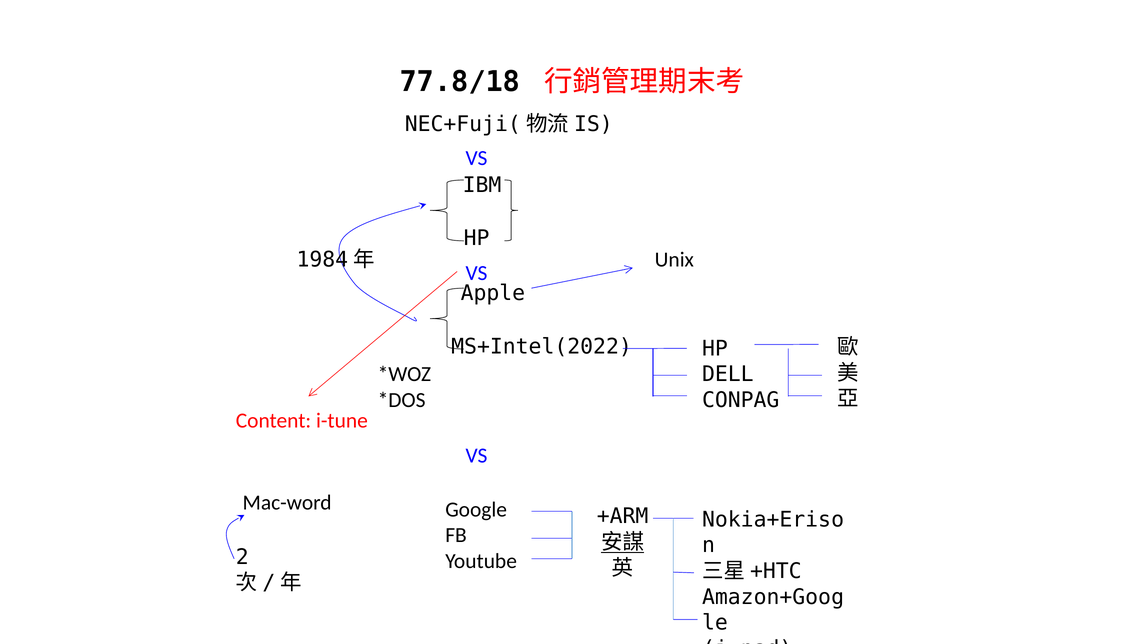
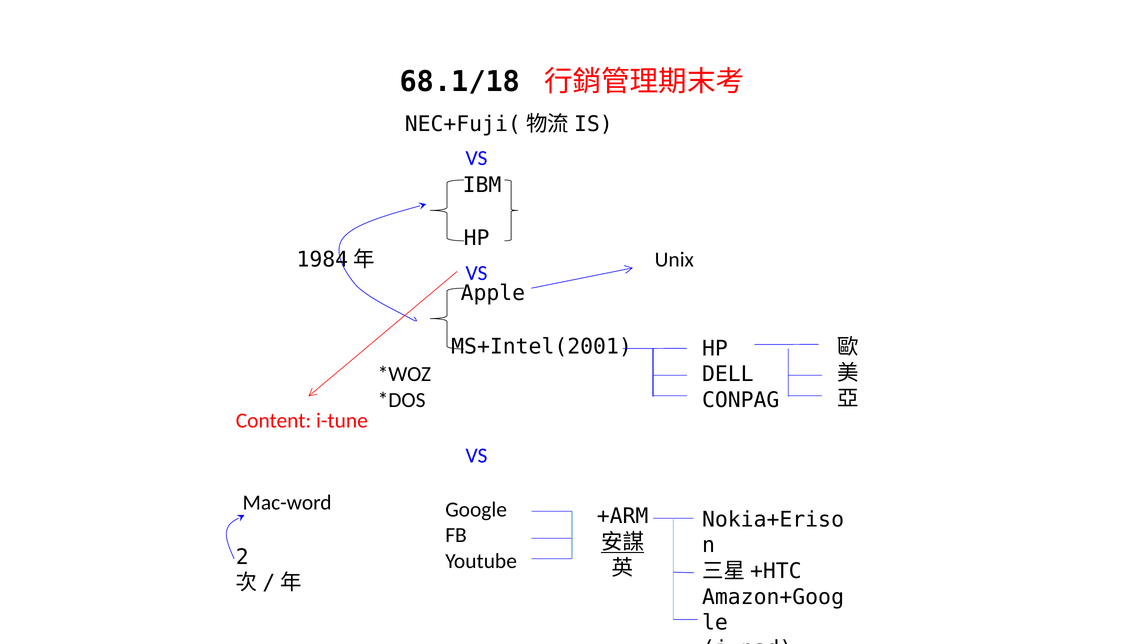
77.8/18: 77.8/18 -> 68.1/18 (460, 82)
MS+Intel(2022: MS+Intel(2022 -> MS+Intel(2001 (542, 346)
